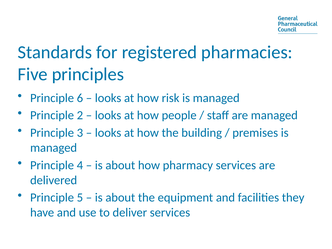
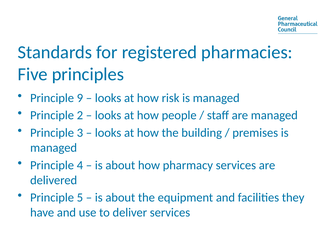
6: 6 -> 9 (80, 98)
